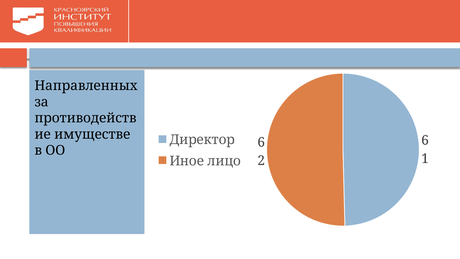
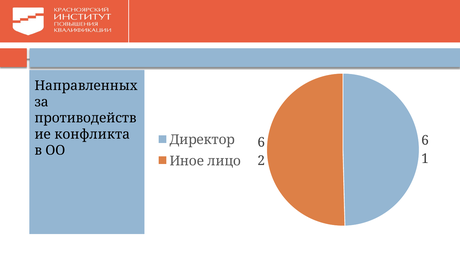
имуществе: имуществе -> конфликта (92, 134)
